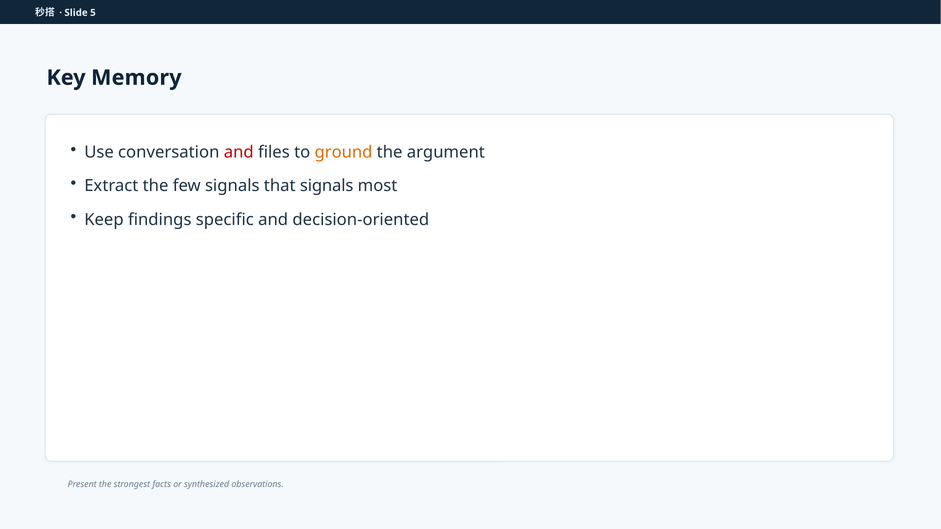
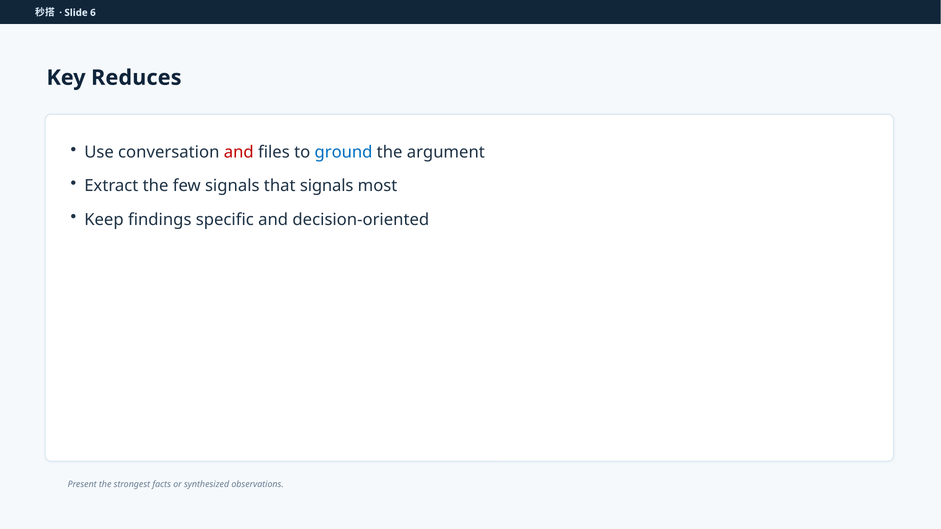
5: 5 -> 6 (93, 13)
Memory: Memory -> Reduces (136, 78)
ground colour: orange -> blue (344, 152)
